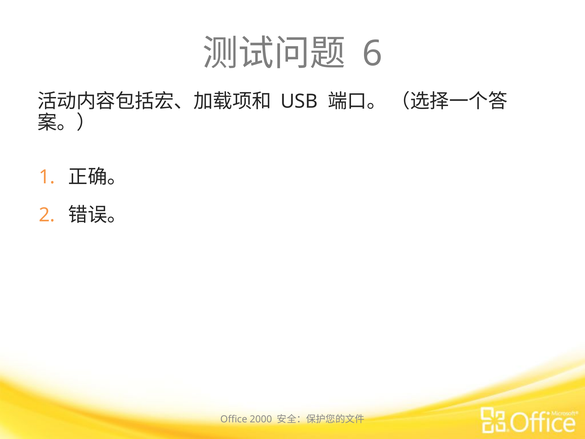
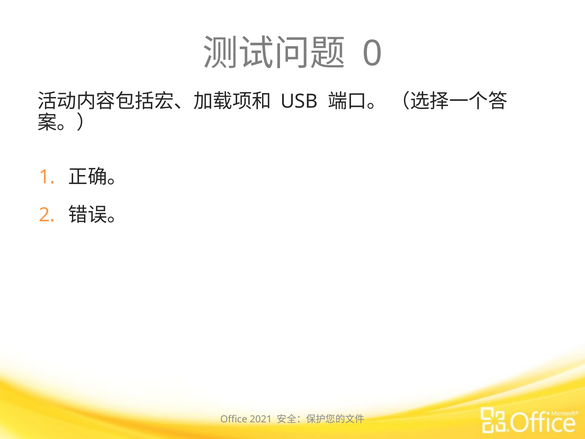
6: 6 -> 0 (372, 54)
2000: 2000 -> 2021 (261, 419)
